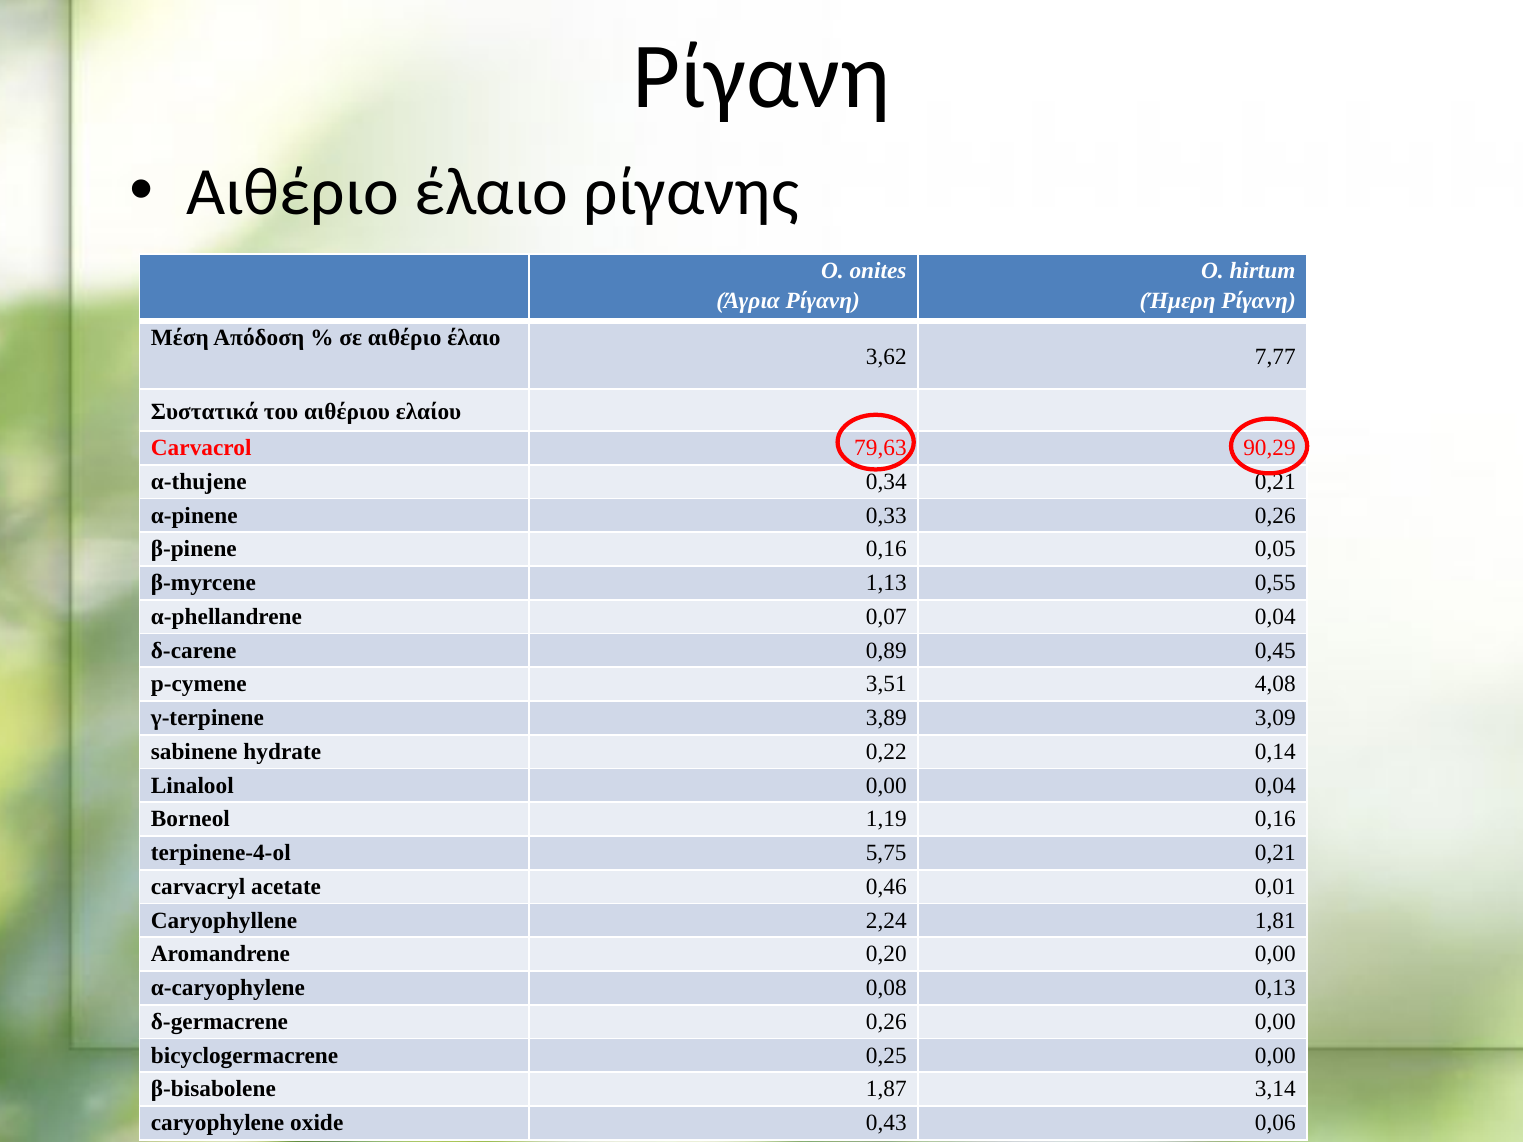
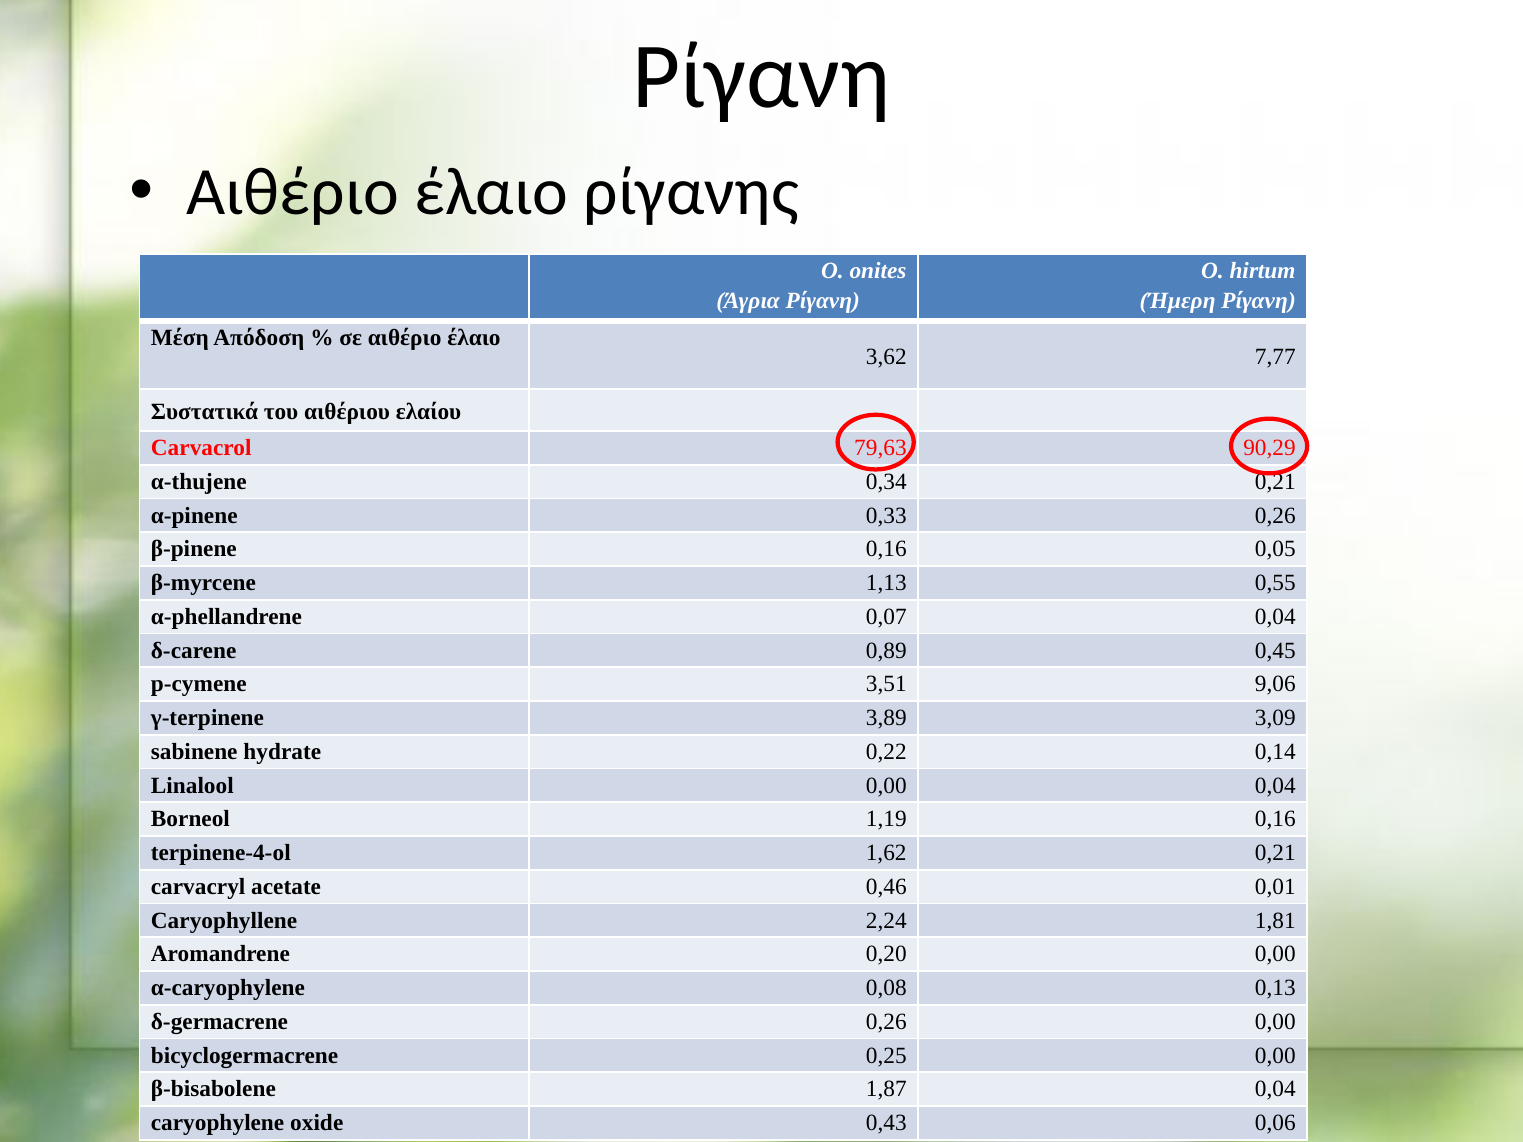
4,08: 4,08 -> 9,06 (1275, 684)
5,75: 5,75 -> 1,62 (886, 853)
1,87 3,14: 3,14 -> 0,04 (1275, 1089)
